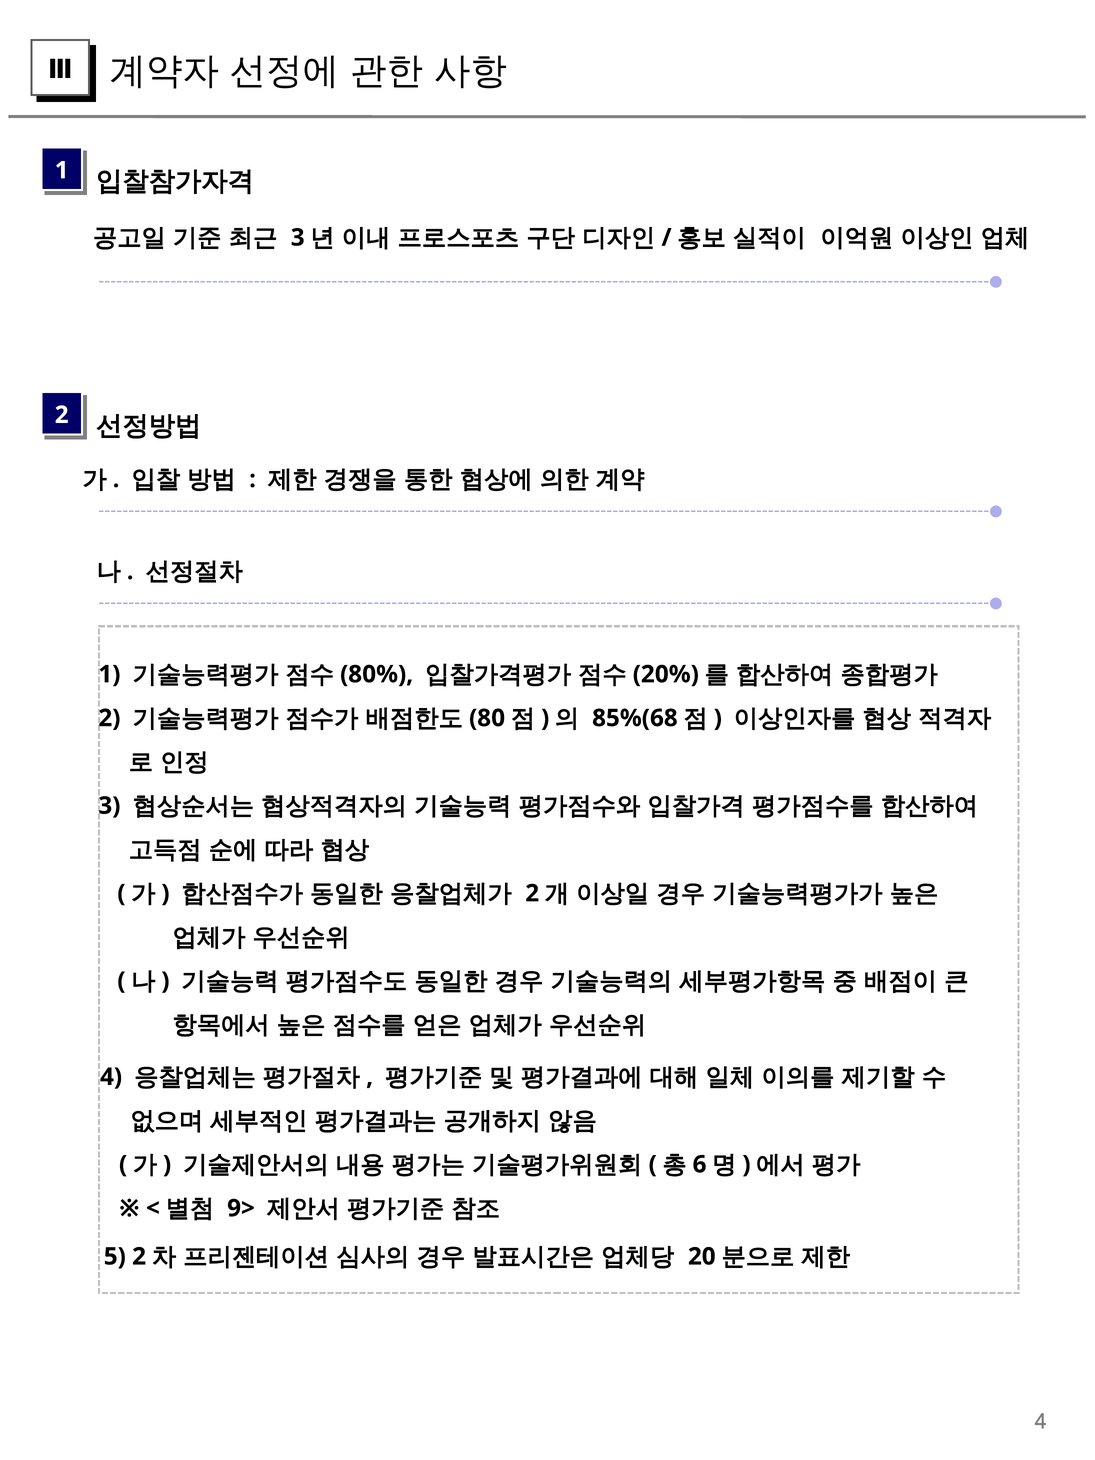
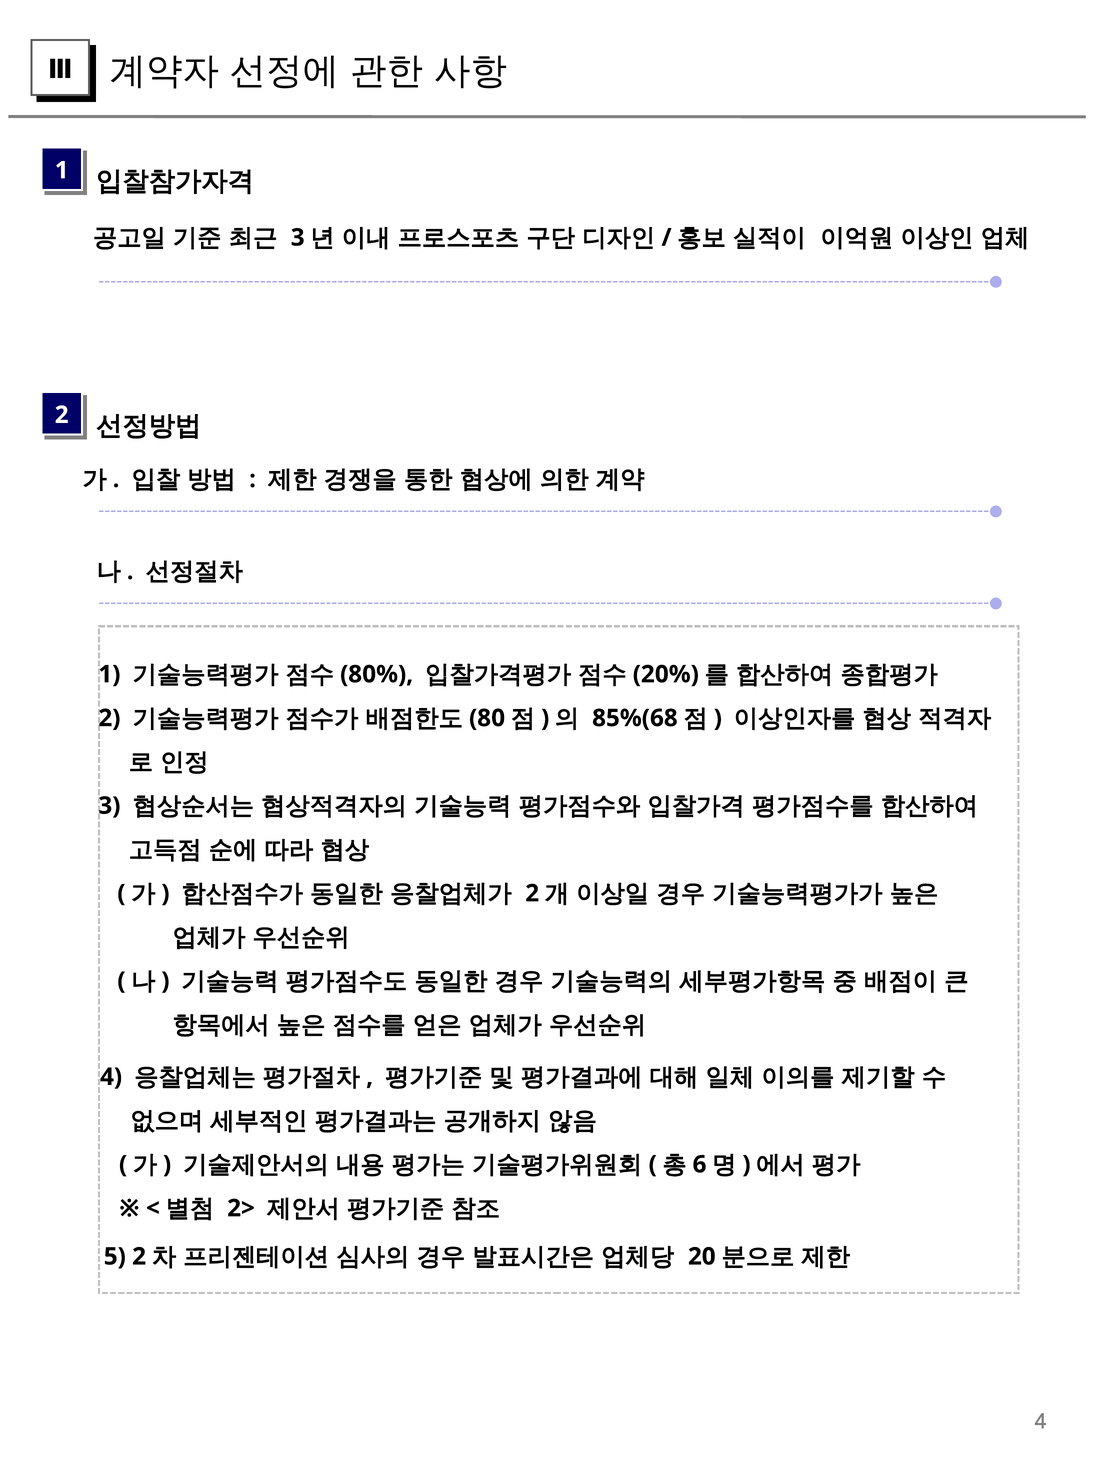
9>: 9> -> 2> (241, 1208)
